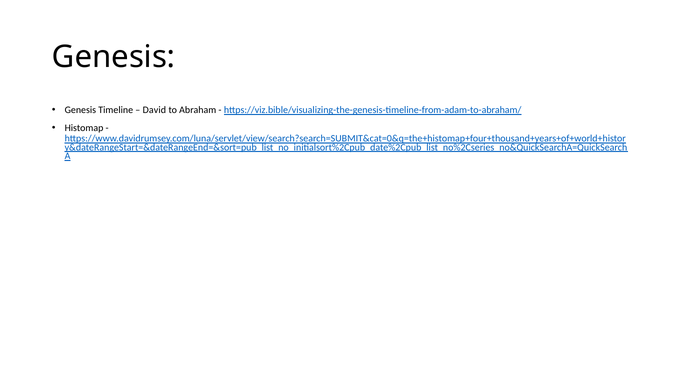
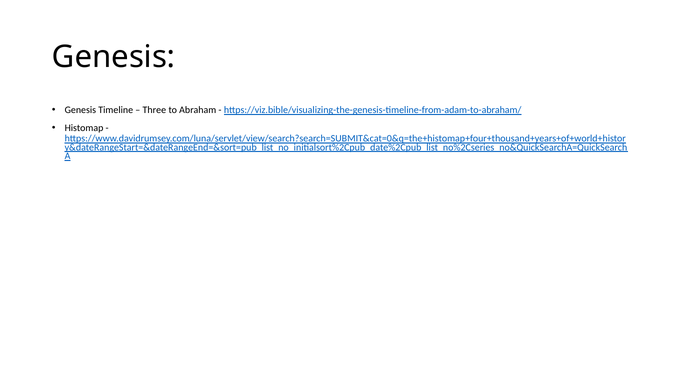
David: David -> Three (154, 110)
